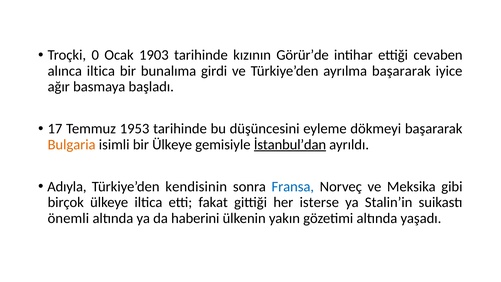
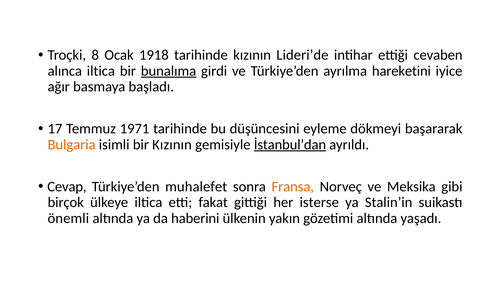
0: 0 -> 8 (95, 55)
1903: 1903 -> 1918 (154, 55)
Görür’de: Görür’de -> Lideri’de (302, 55)
bunalıma underline: none -> present (169, 71)
ayrılma başararak: başararak -> hareketini (401, 71)
1953: 1953 -> 1971 (135, 129)
bir Ülkeye: Ülkeye -> Kızının (172, 144)
Adıyla: Adıyla -> Cevap (67, 186)
kendisinin: kendisinin -> muhalefet (196, 186)
Fransa colour: blue -> orange (293, 186)
